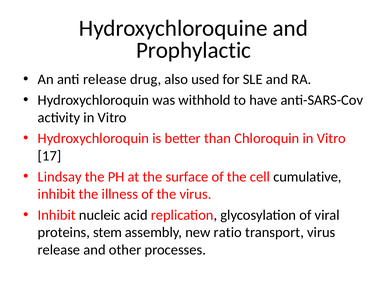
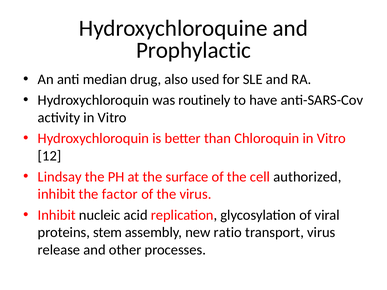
anti release: release -> median (105, 79)
withhold: withhold -> routinely (204, 100)
17: 17 -> 12 (50, 156)
cumulative: cumulative -> authorized (307, 177)
illness: illness -> factor (120, 194)
